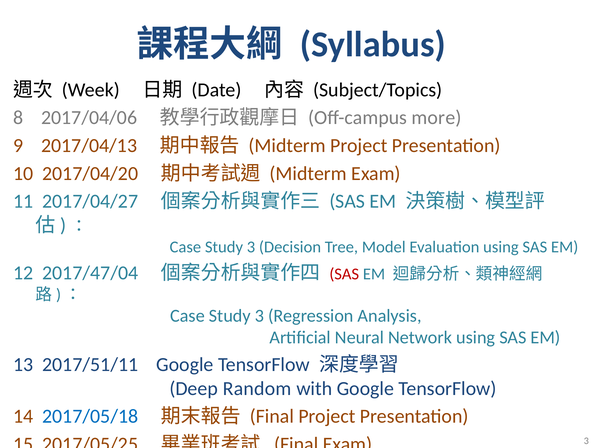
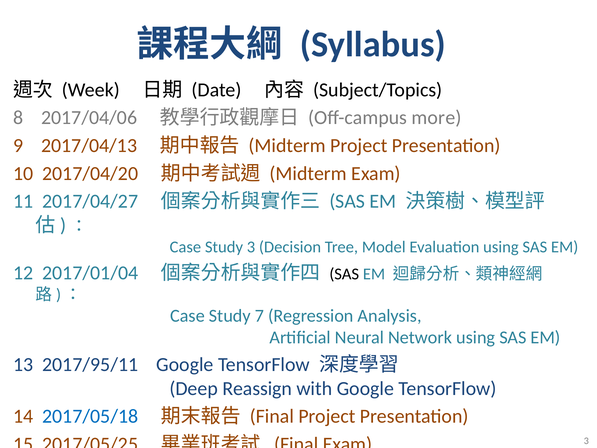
2017/47/04: 2017/47/04 -> 2017/01/04 (90, 273)
SAS colour: red -> black (344, 274)
3: 3 -> 7 (259, 316)
2017/51/11: 2017/51/11 -> 2017/95/11 (90, 364)
Random: Random -> Reassign (257, 388)
